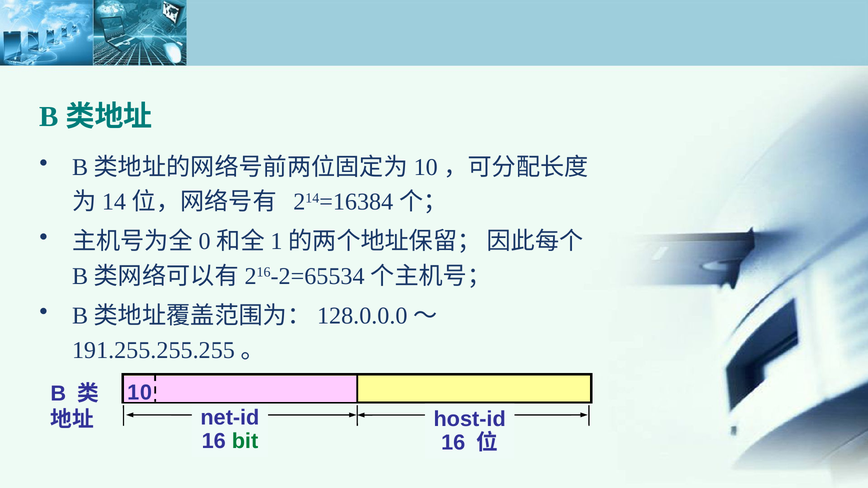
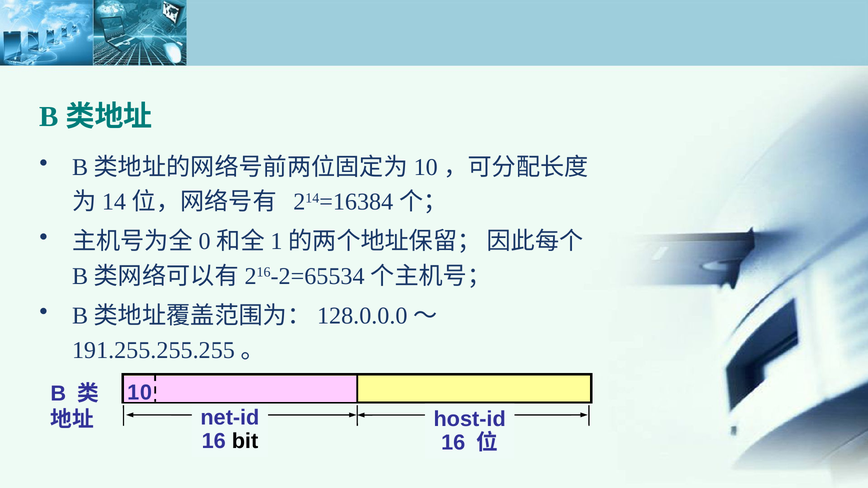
bit colour: green -> black (245, 441)
